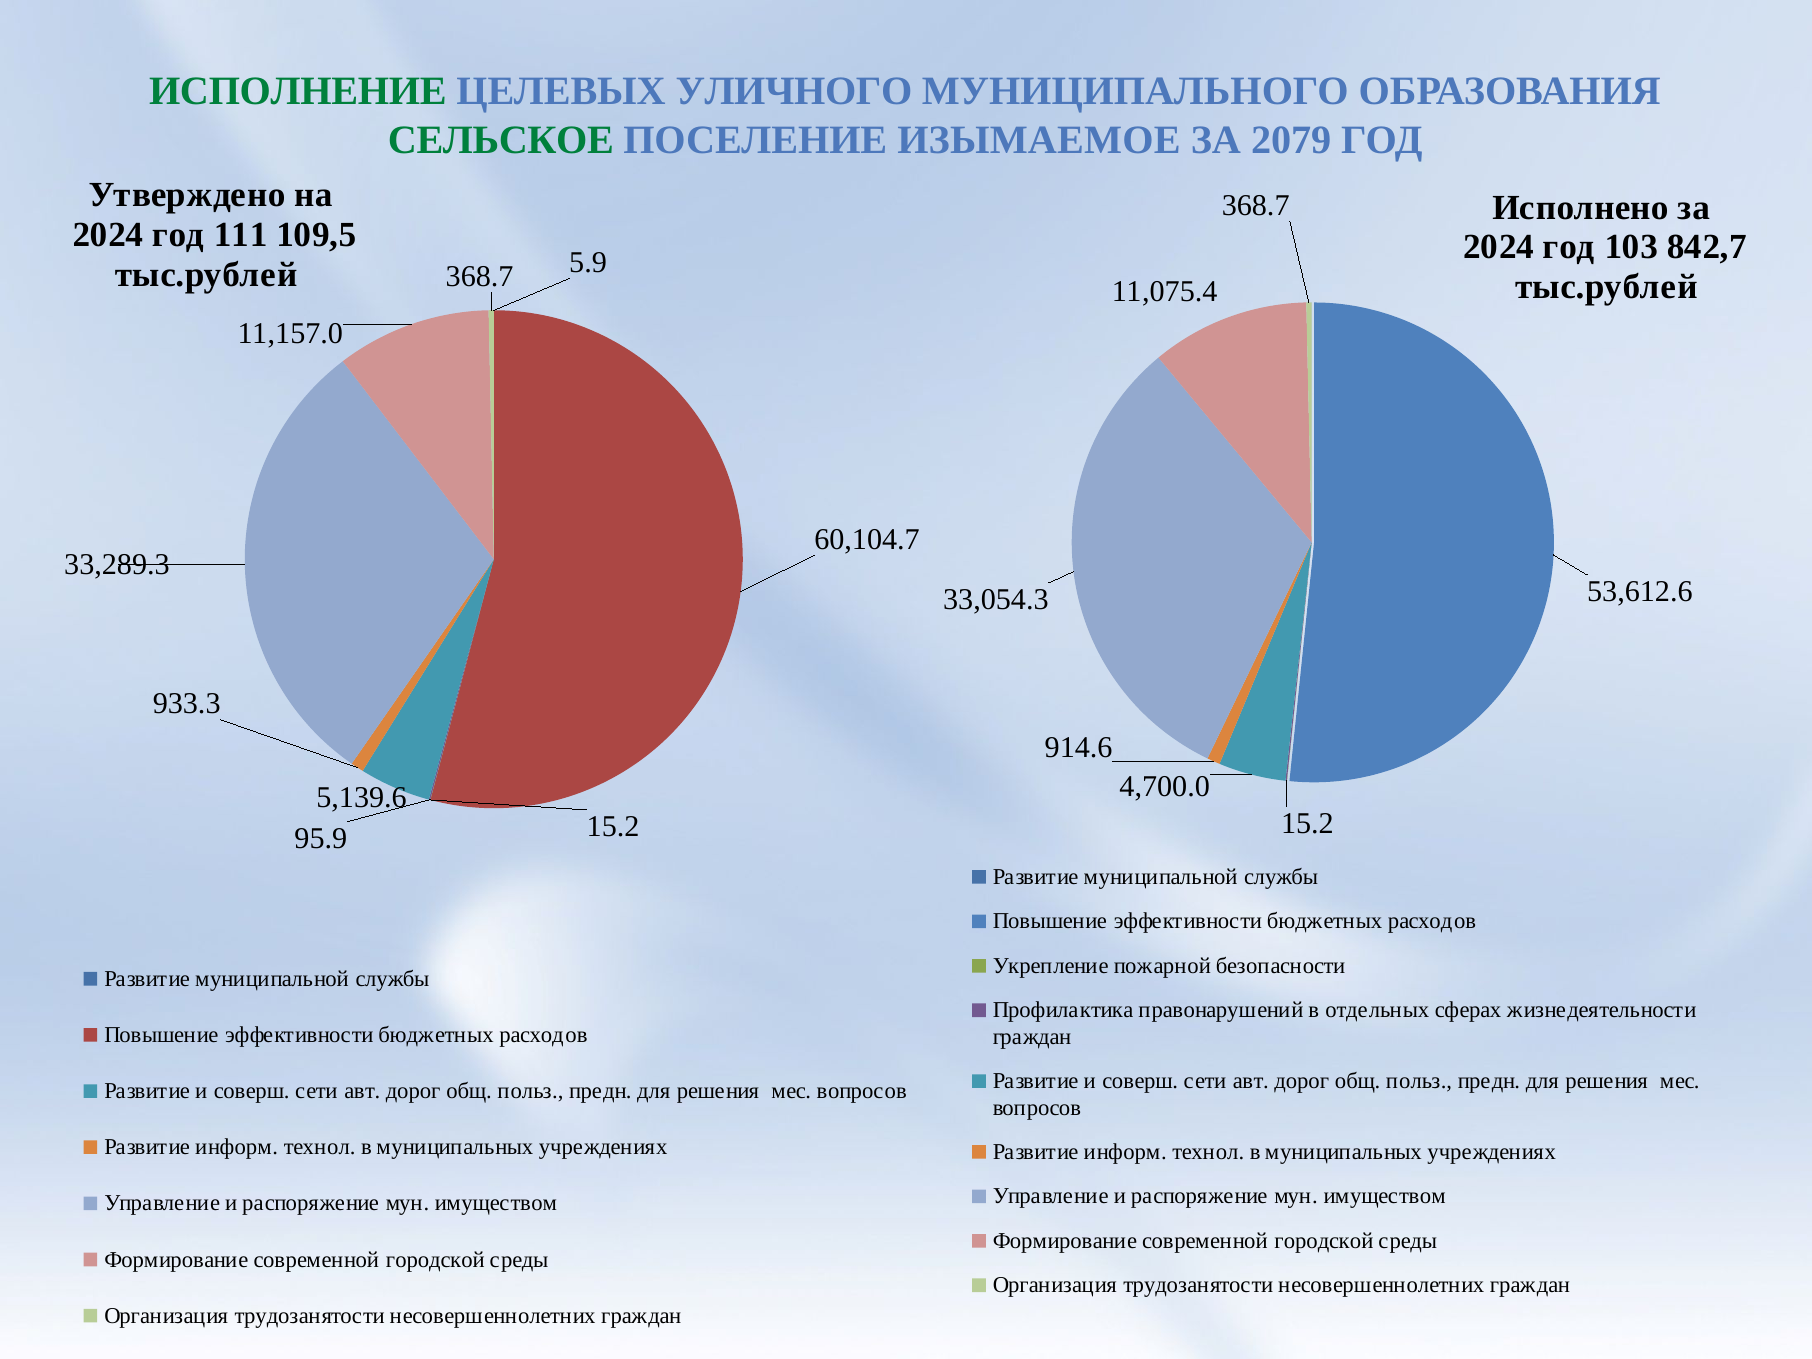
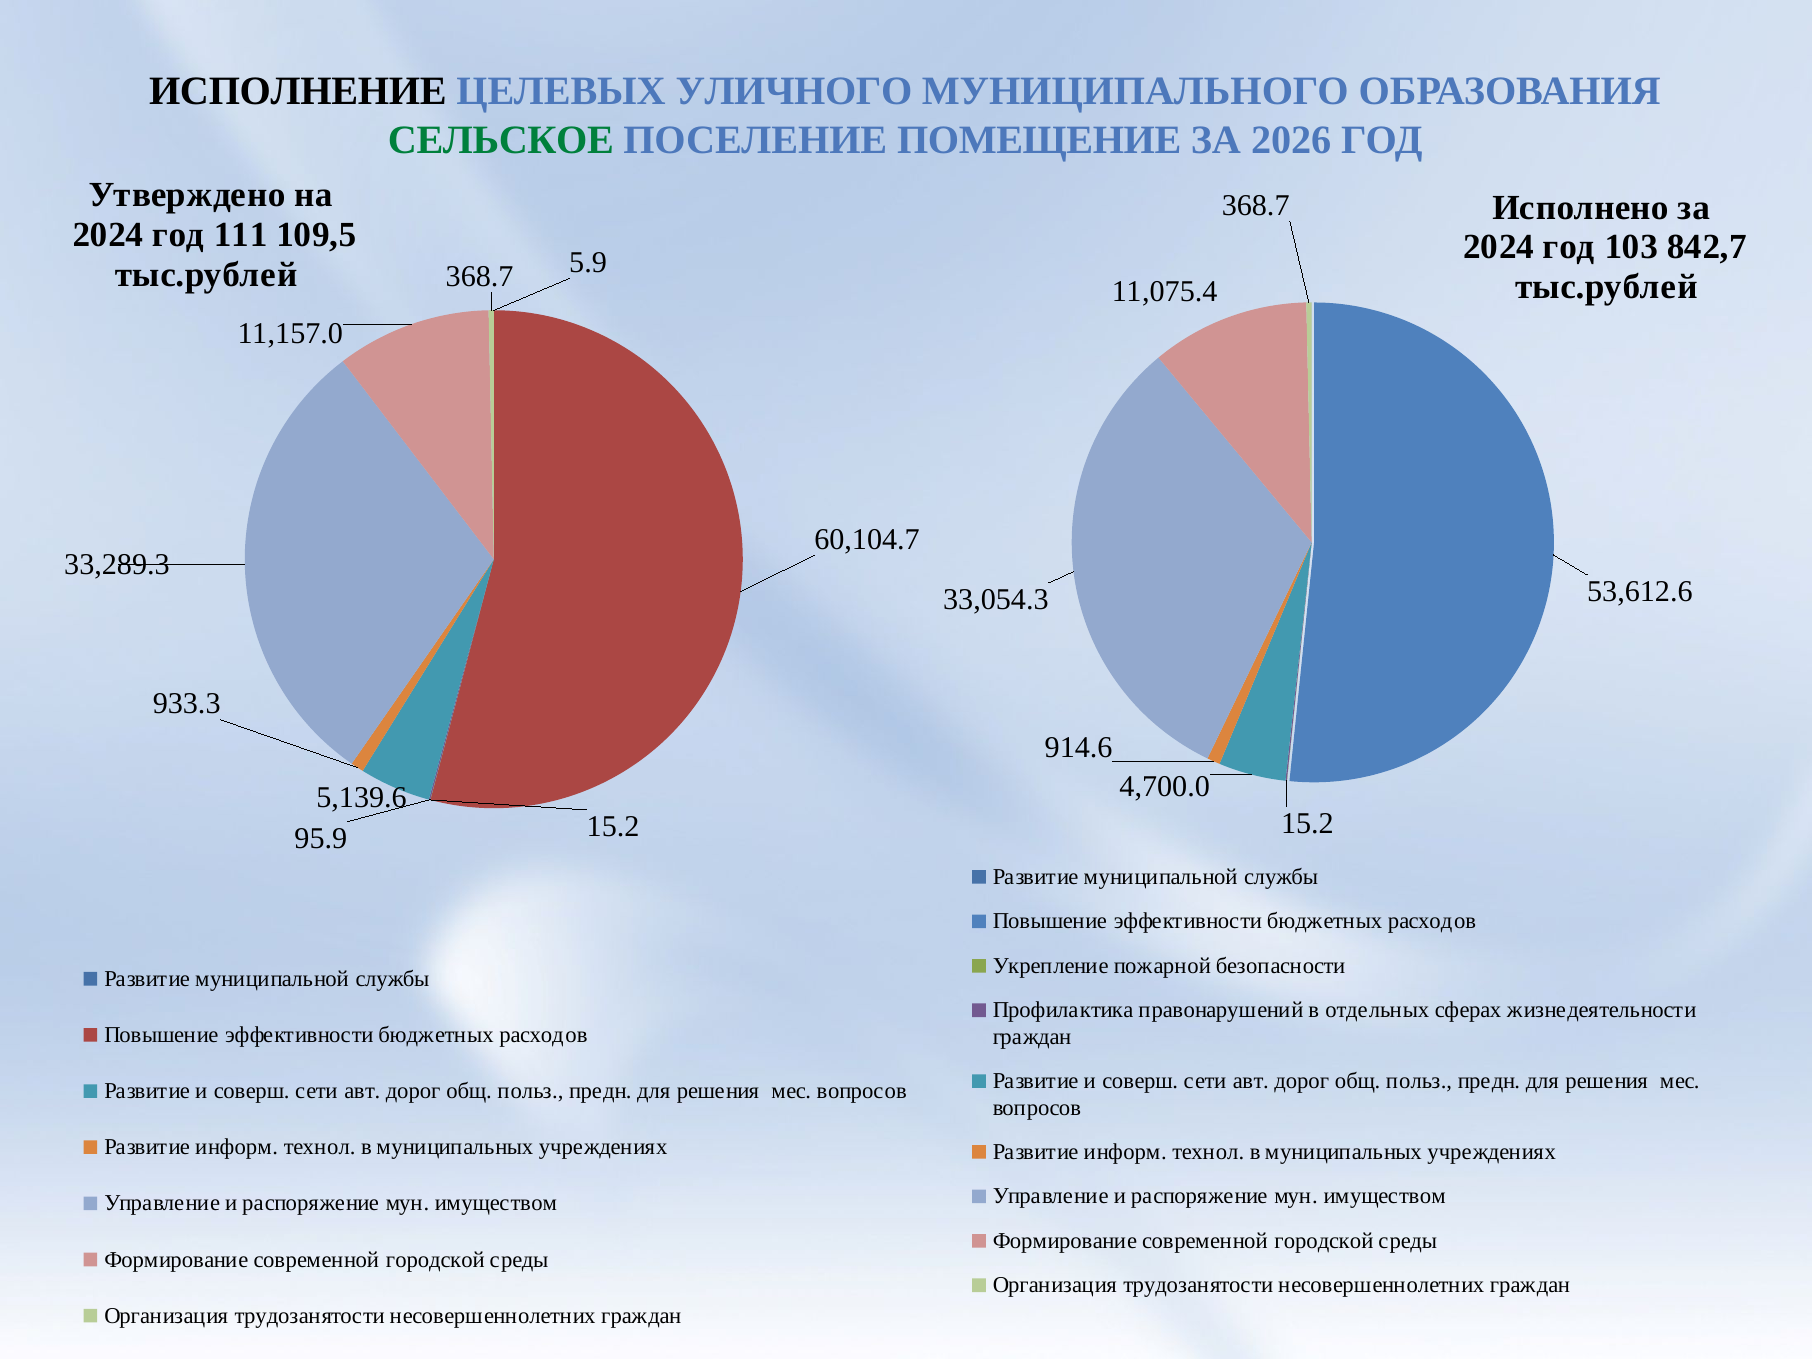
ИСПОЛНЕНИЕ colour: green -> black (298, 92)
ИЗЫМАЕМОЕ: ИЗЫМАЕМОЕ -> ПОМЕЩЕНИЕ (1039, 140)
2079: 2079 -> 2026 (1291, 140)
